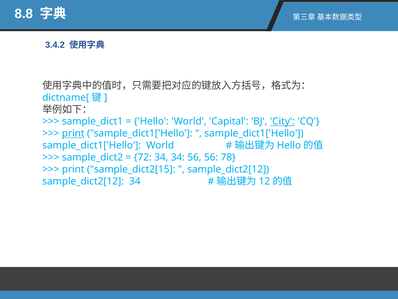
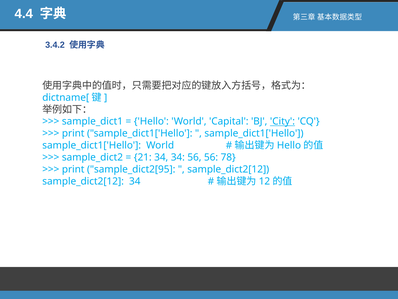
8.8: 8.8 -> 4.4 (24, 14)
print underline: present -> none (73, 133)
72: 72 -> 21 (143, 157)
sample_dict2[15: sample_dict2[15 -> sample_dict2[95 (131, 169)
